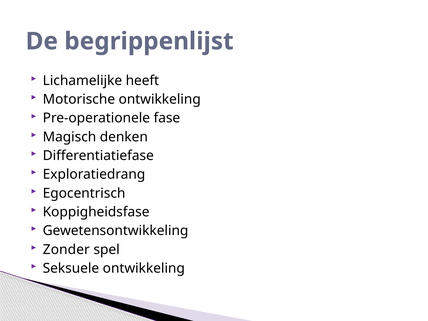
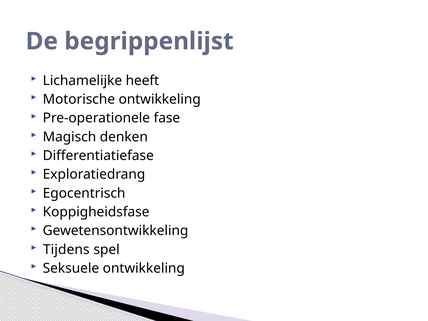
Zonder: Zonder -> Tijdens (66, 250)
